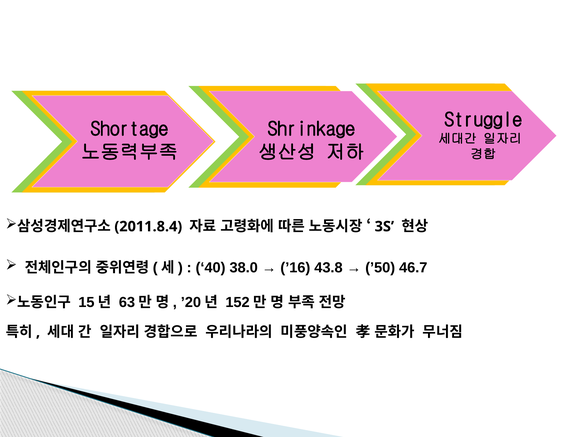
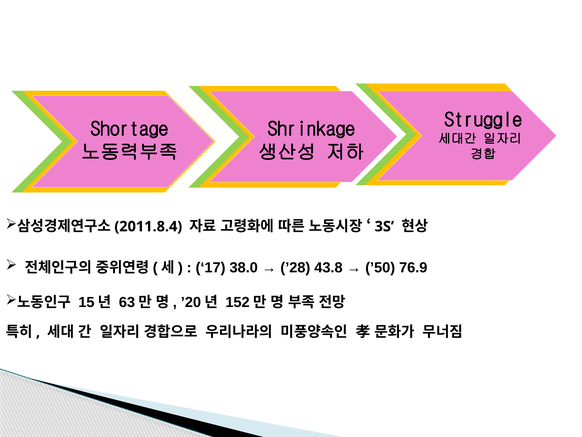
40: 40 -> 17 (211, 267)
’16: ’16 -> ’28 (295, 267)
46.7: 46.7 -> 76.9 (413, 267)
